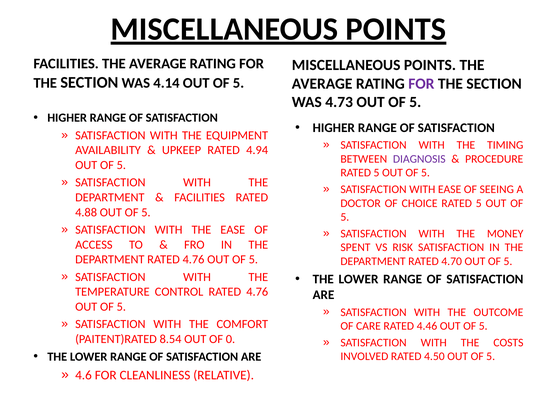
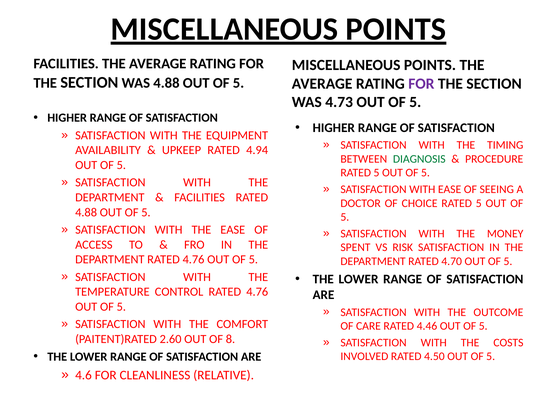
WAS 4.14: 4.14 -> 4.88 (166, 83)
DIAGNOSIS colour: purple -> green (419, 159)
8.54: 8.54 -> 2.60 (171, 339)
0: 0 -> 8 (230, 339)
